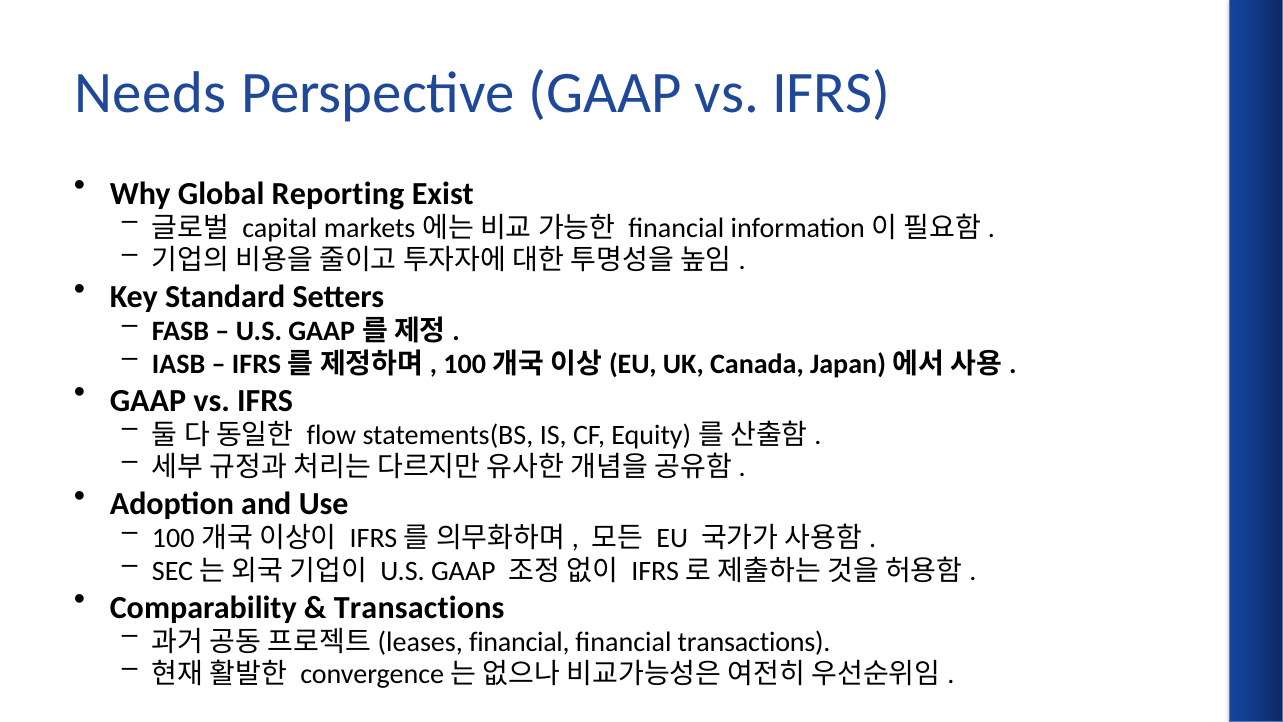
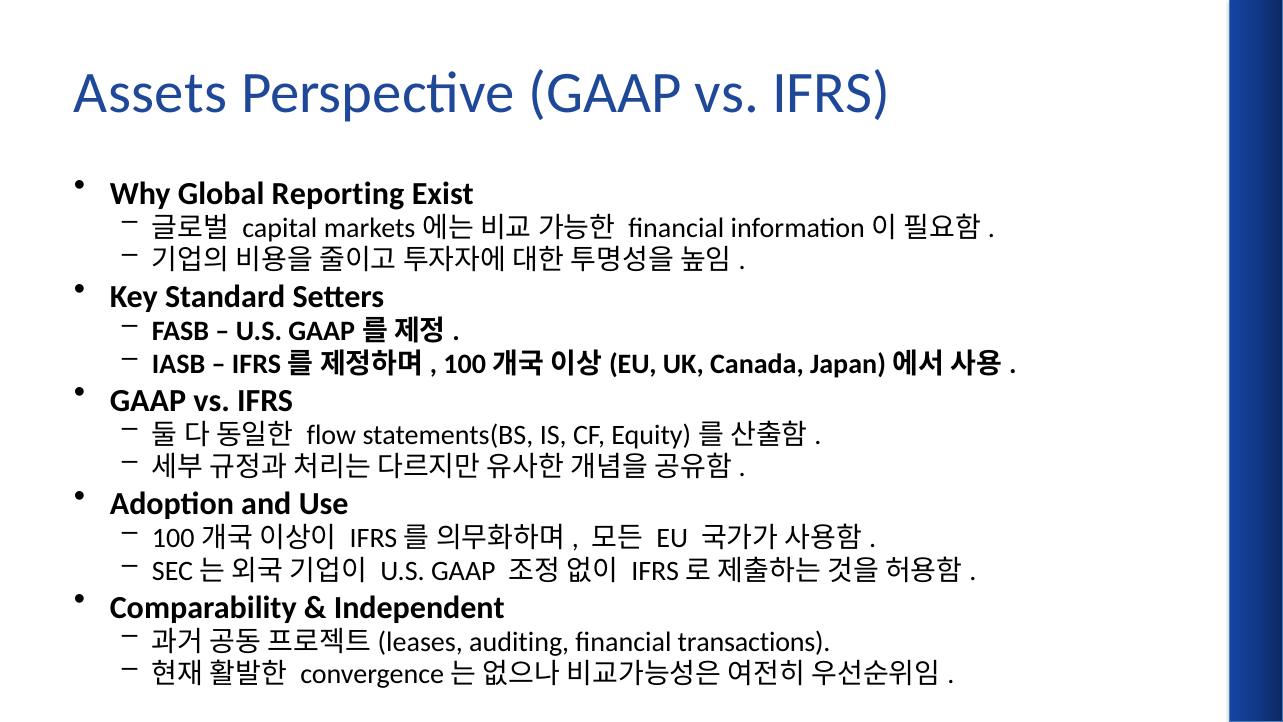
Needs: Needs -> Assets (151, 93)
Transactions: Transactions -> Independent (419, 607)
financial: financial -> auditing (519, 641)
